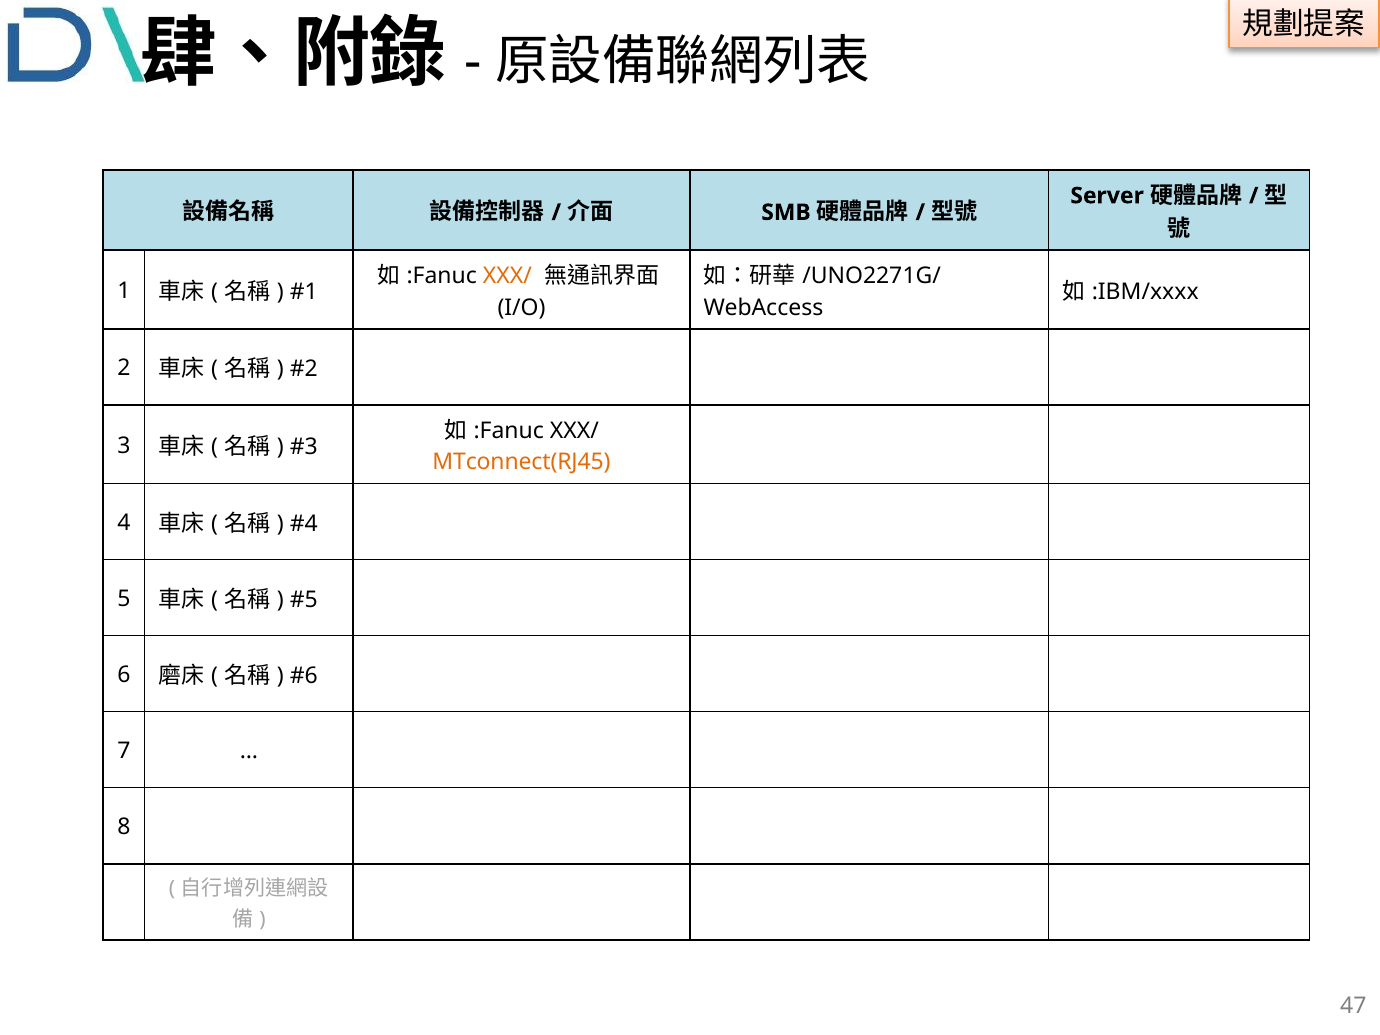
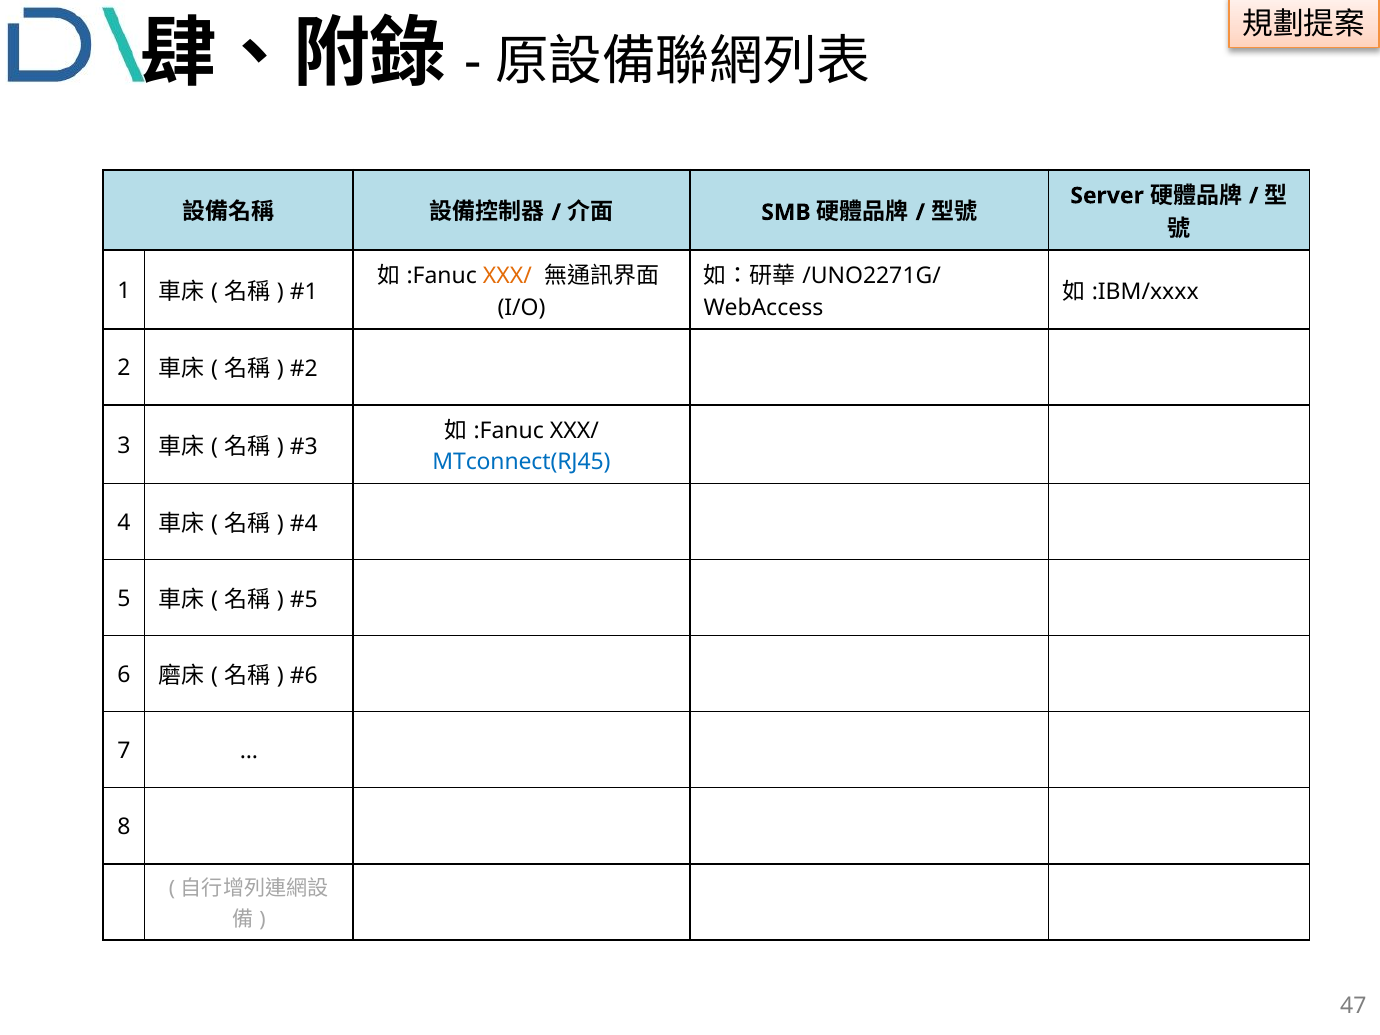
MTconnect(RJ45 colour: orange -> blue (522, 462)
